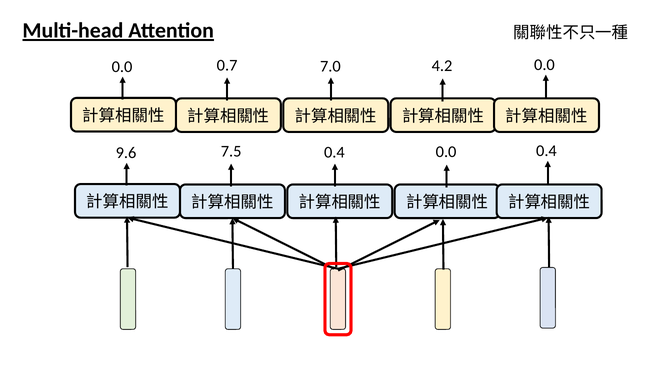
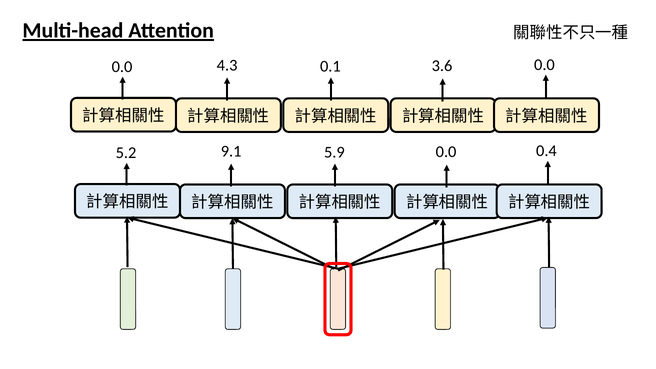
0.7: 0.7 -> 4.3 (227, 65)
4.2: 4.2 -> 3.6 (442, 66)
7.0: 7.0 -> 0.1 (330, 66)
7.5: 7.5 -> 9.1 (231, 151)
0.4: 0.4 -> 5.9 (334, 152)
9.6: 9.6 -> 5.2 (126, 153)
